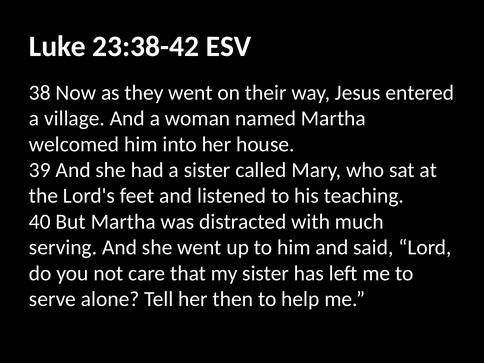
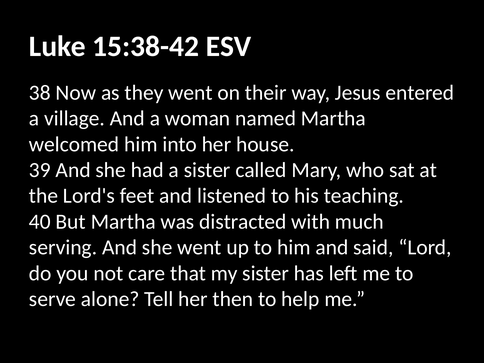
23:38-42: 23:38-42 -> 15:38-42 (146, 46)
